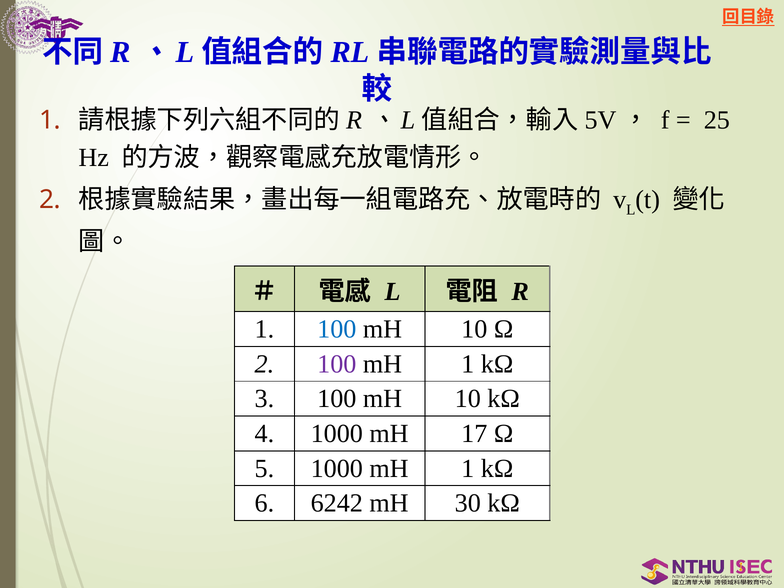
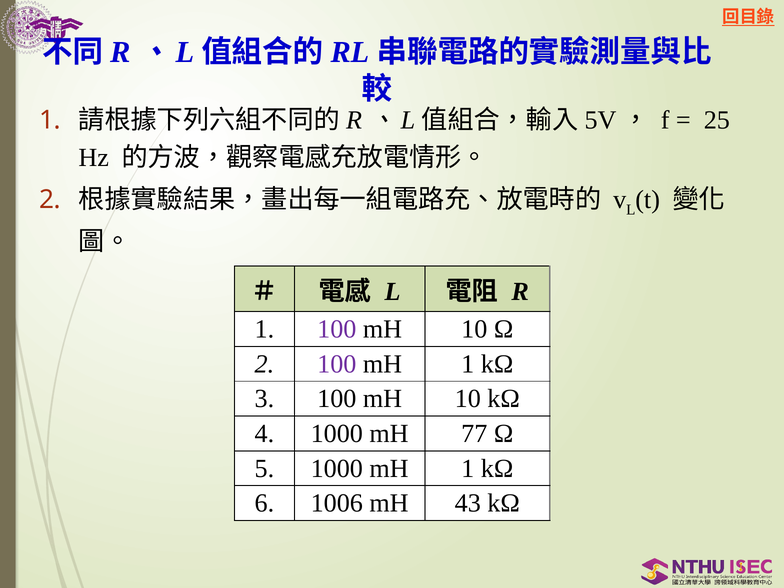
100 colour: blue -> purple (337, 329)
17: 17 -> 77 (474, 434)
6242: 6242 -> 1006 (337, 503)
30: 30 -> 43 (468, 503)
